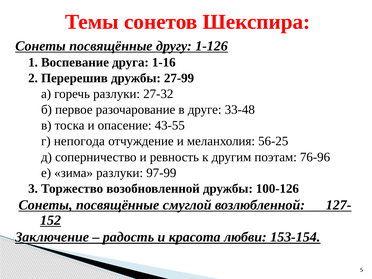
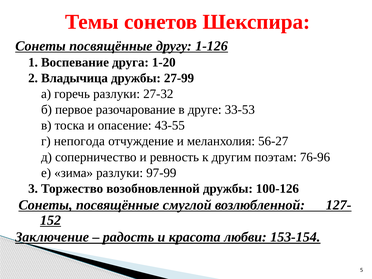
1-16: 1-16 -> 1-20 (164, 62)
Перерешив: Перерешив -> Владычица (74, 78)
33-48: 33-48 -> 33-53 (240, 110)
56-25: 56-25 -> 56-27 (273, 141)
